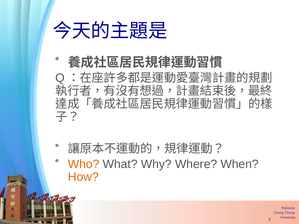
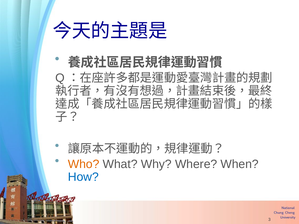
How colour: orange -> blue (83, 177)
